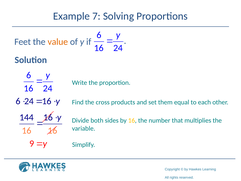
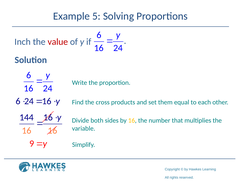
7: 7 -> 5 (96, 16)
Feet: Feet -> Inch (23, 42)
value colour: orange -> red (58, 42)
